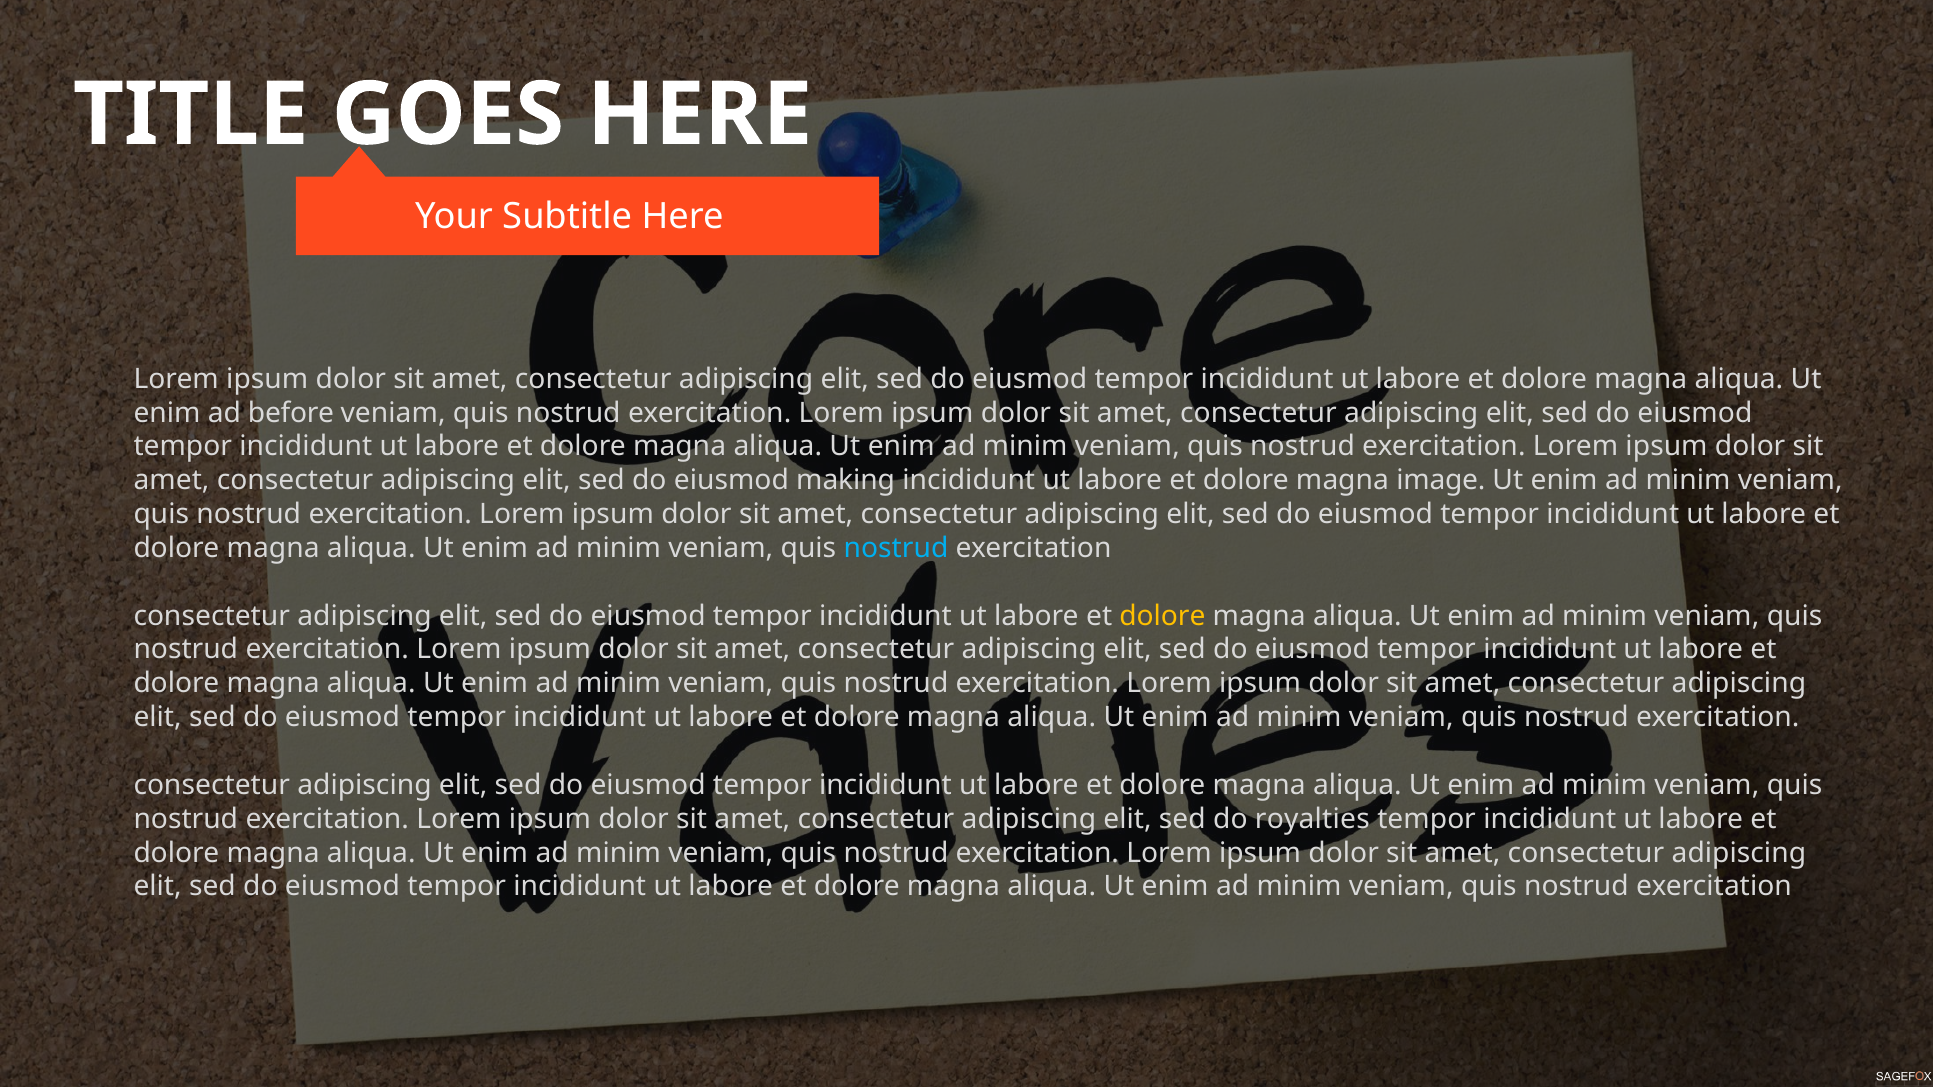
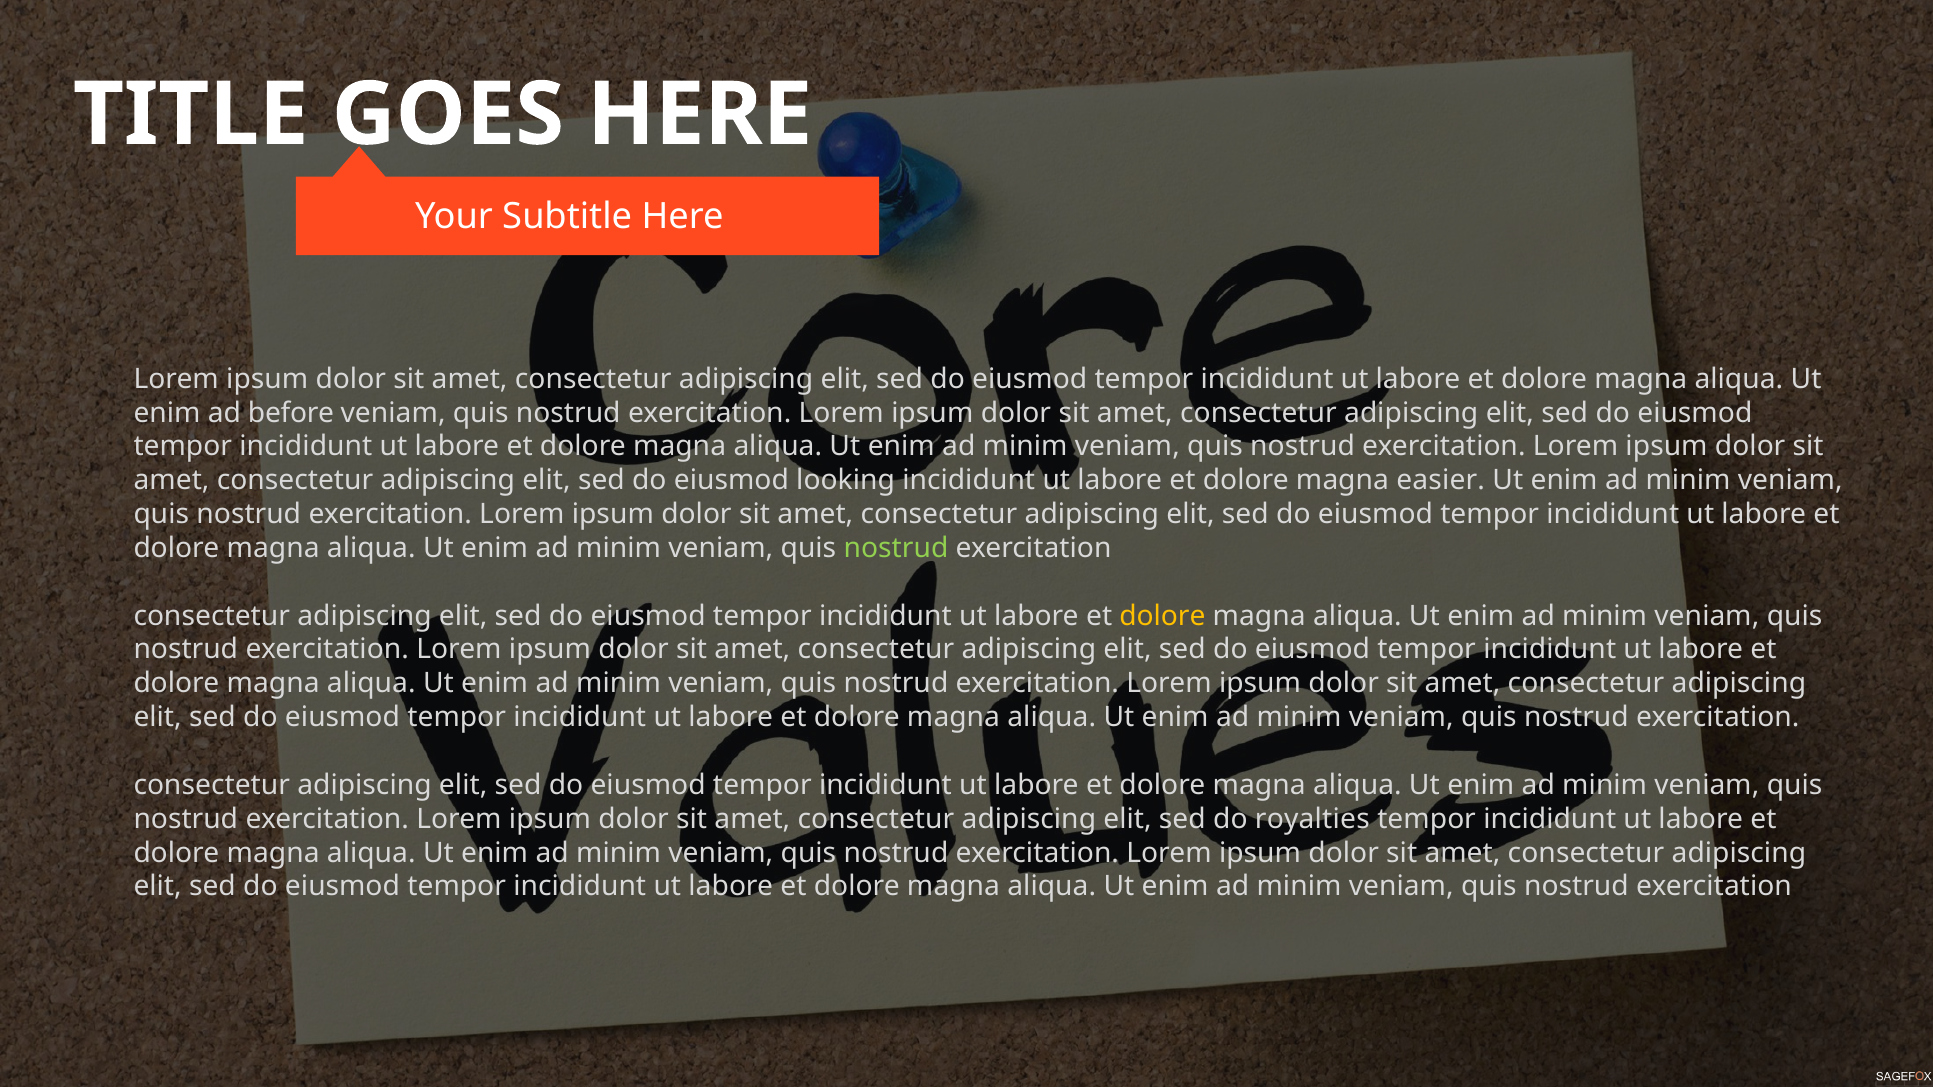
making: making -> looking (846, 481)
image: image -> easier (1441, 481)
nostrud colour: light blue -> light green (896, 548)
